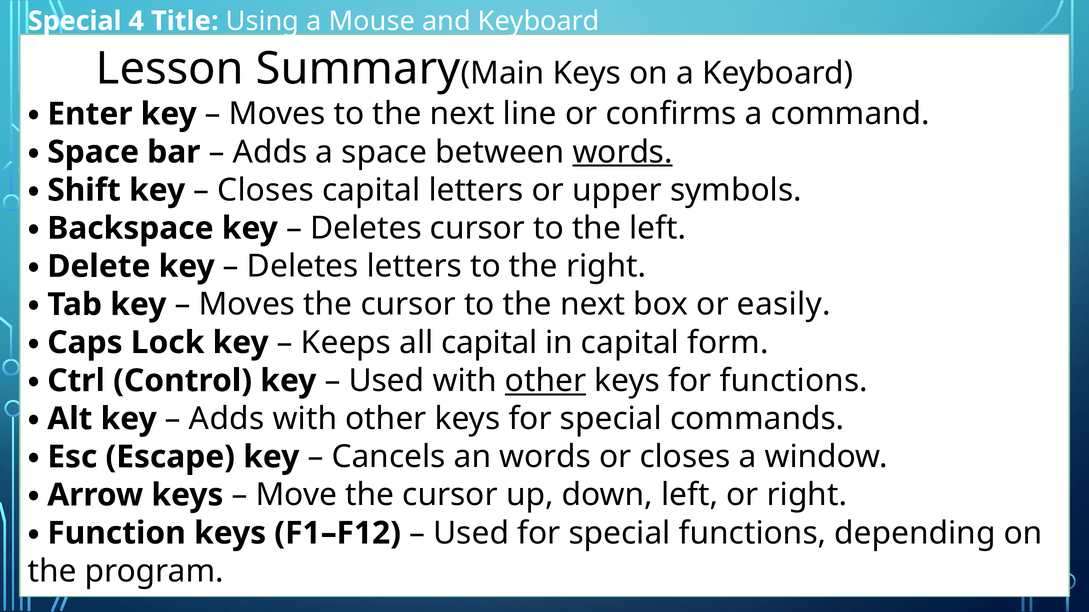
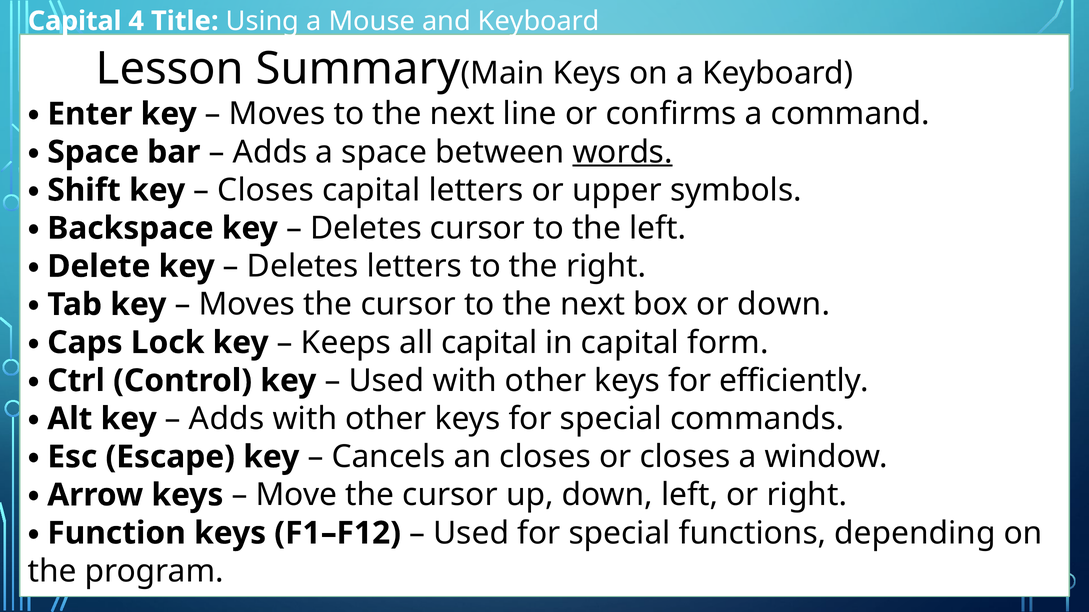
Special: Special -> Capital (75, 21)
or easily: easily -> down (784, 305)
other underline: present -> none (546, 381)
for functions: functions -> efficiently (794, 381)
an words: words -> closes (545, 457)
